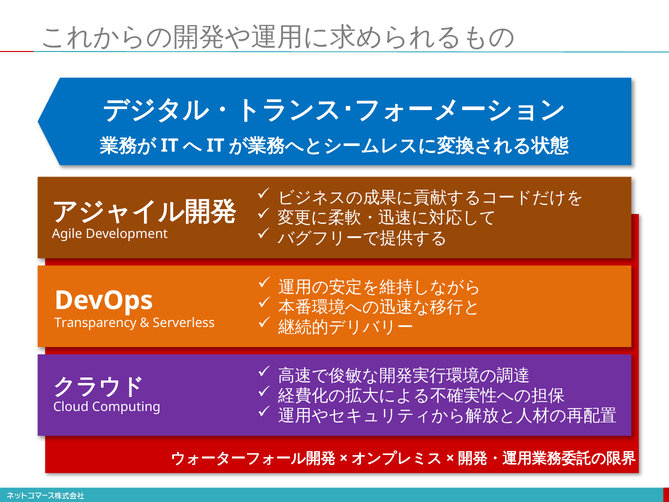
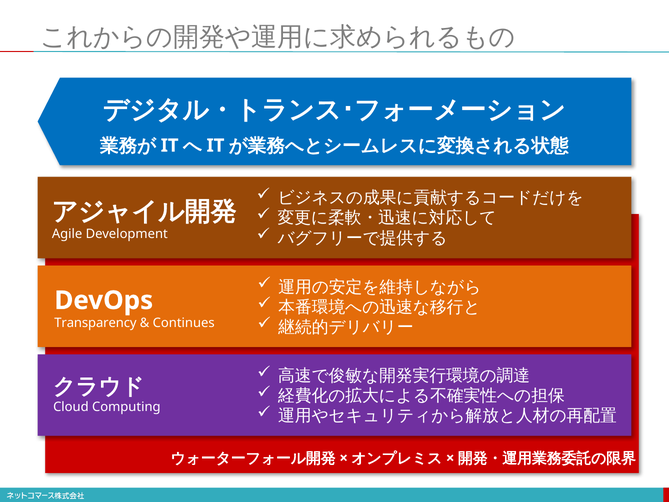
Serverless: Serverless -> Continues (184, 323)
